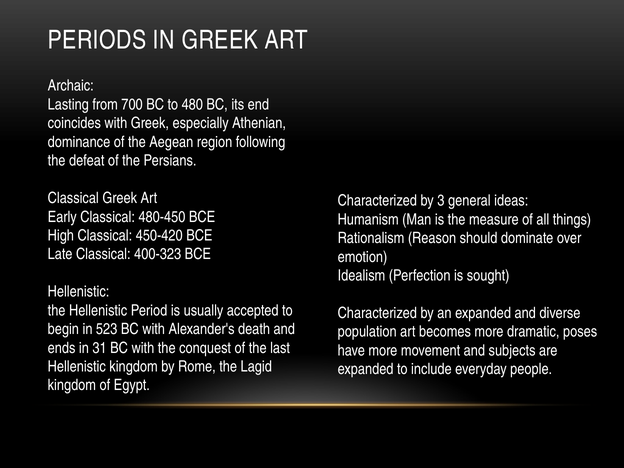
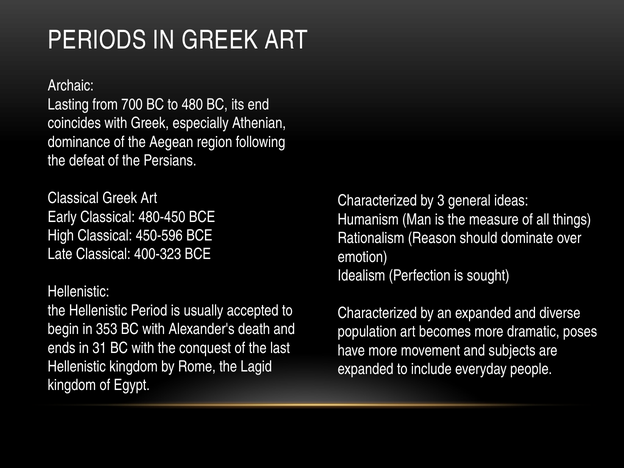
450-420: 450-420 -> 450-596 (159, 236)
523: 523 -> 353 (107, 329)
